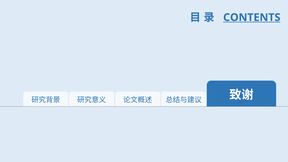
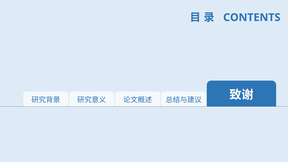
CONTENTS underline: present -> none (252, 17)
